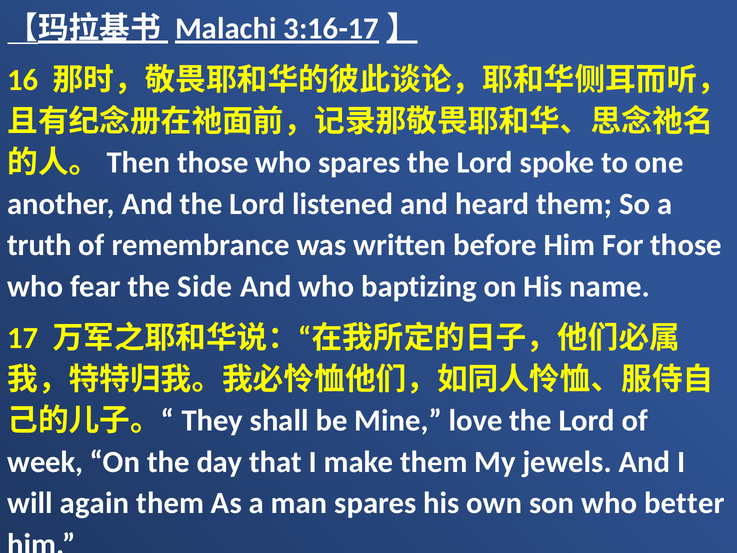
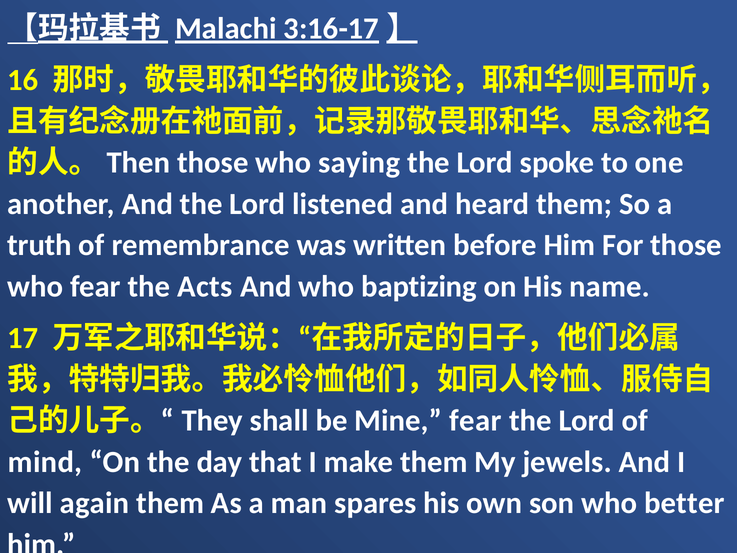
who spares: spares -> saying (359, 163)
Side: Side -> Acts (205, 286)
Mine love: love -> fear (475, 420)
week: week -> mind (45, 462)
